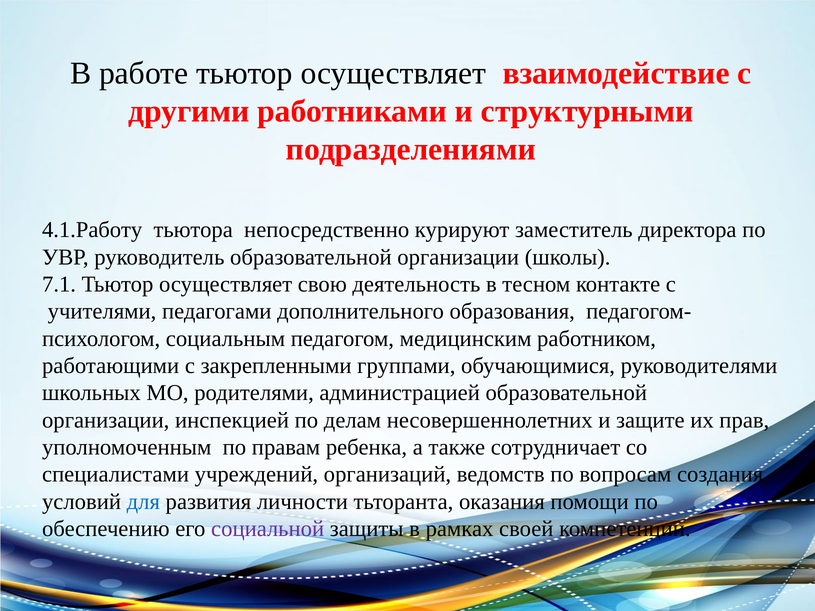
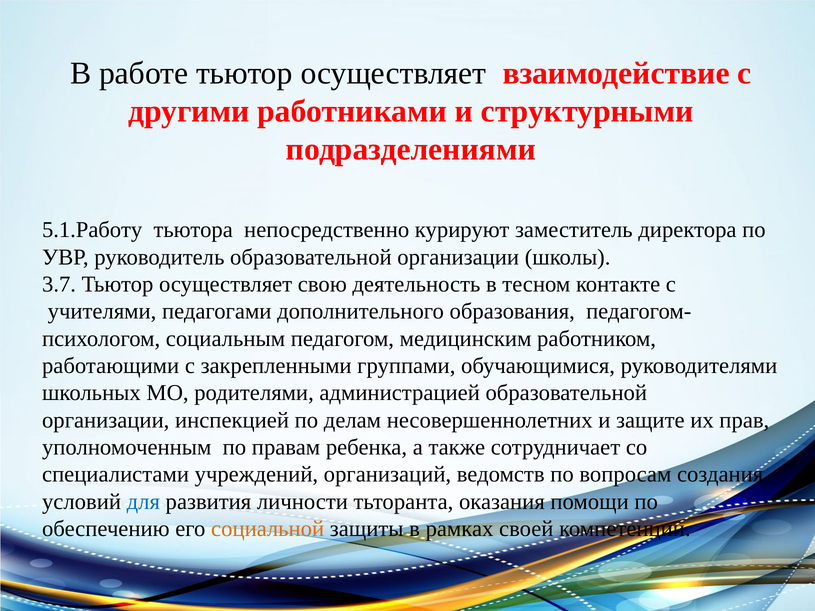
4.1.Работу: 4.1.Работу -> 5.1.Работу (92, 230)
7.1: 7.1 -> 3.7 (59, 284)
социальной colour: purple -> orange (268, 529)
